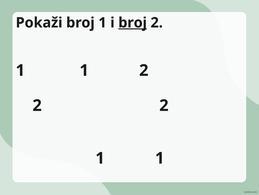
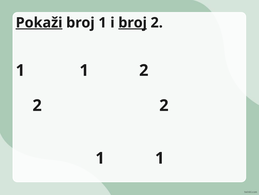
Pokaži underline: none -> present (39, 23)
